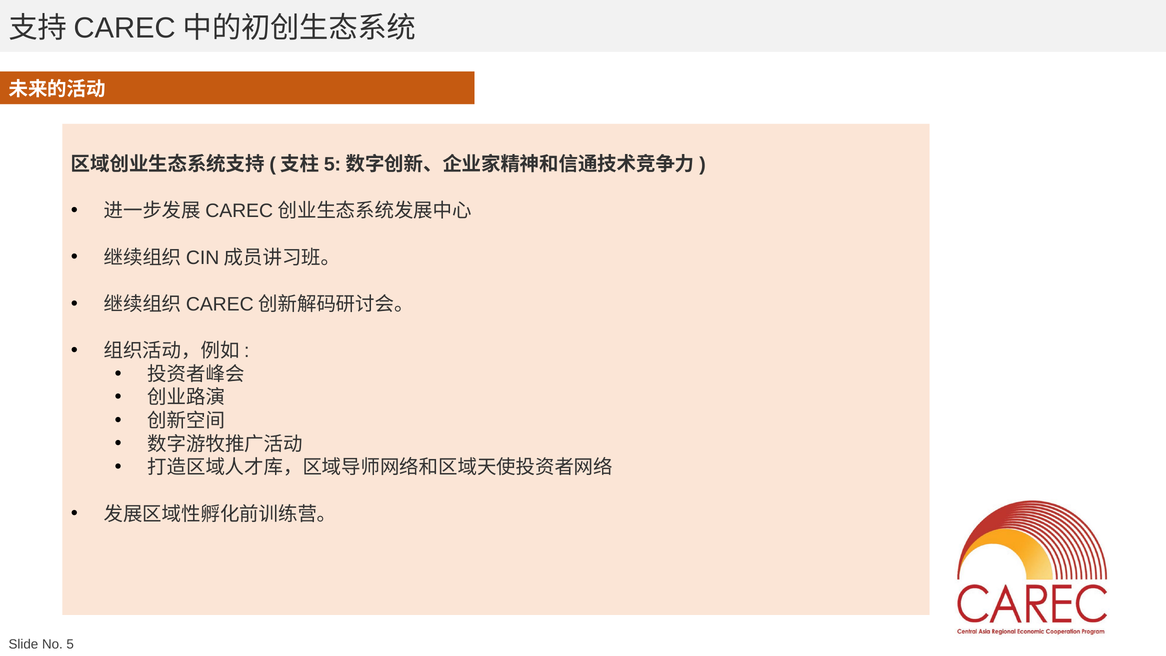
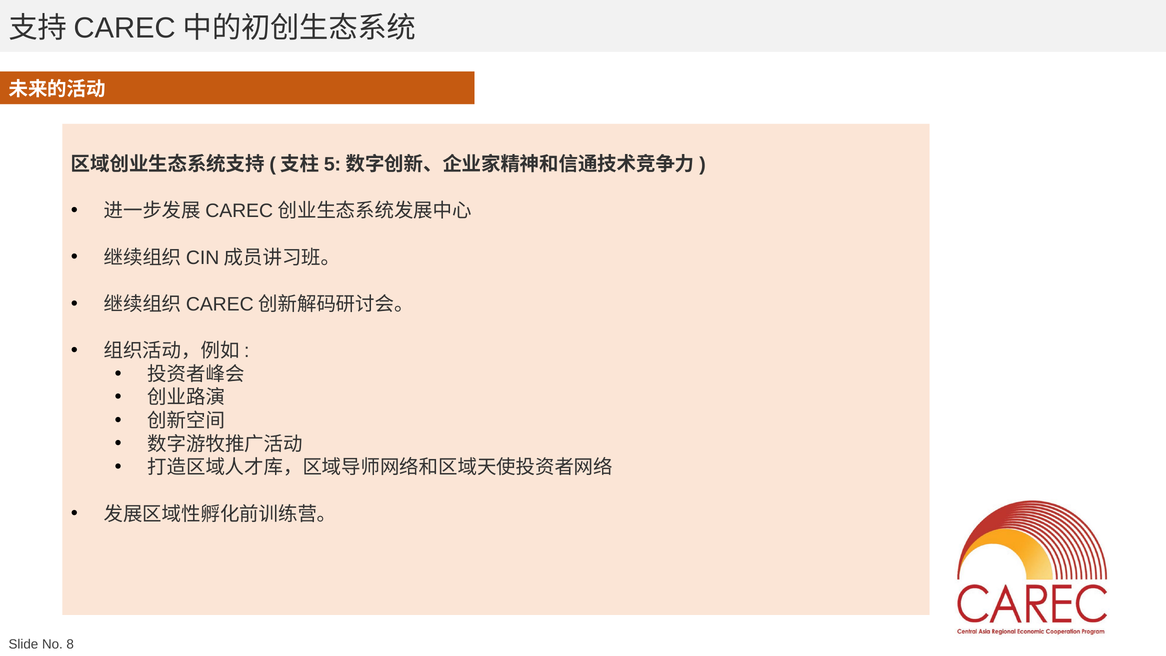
5: 5 -> 8 (70, 644)
